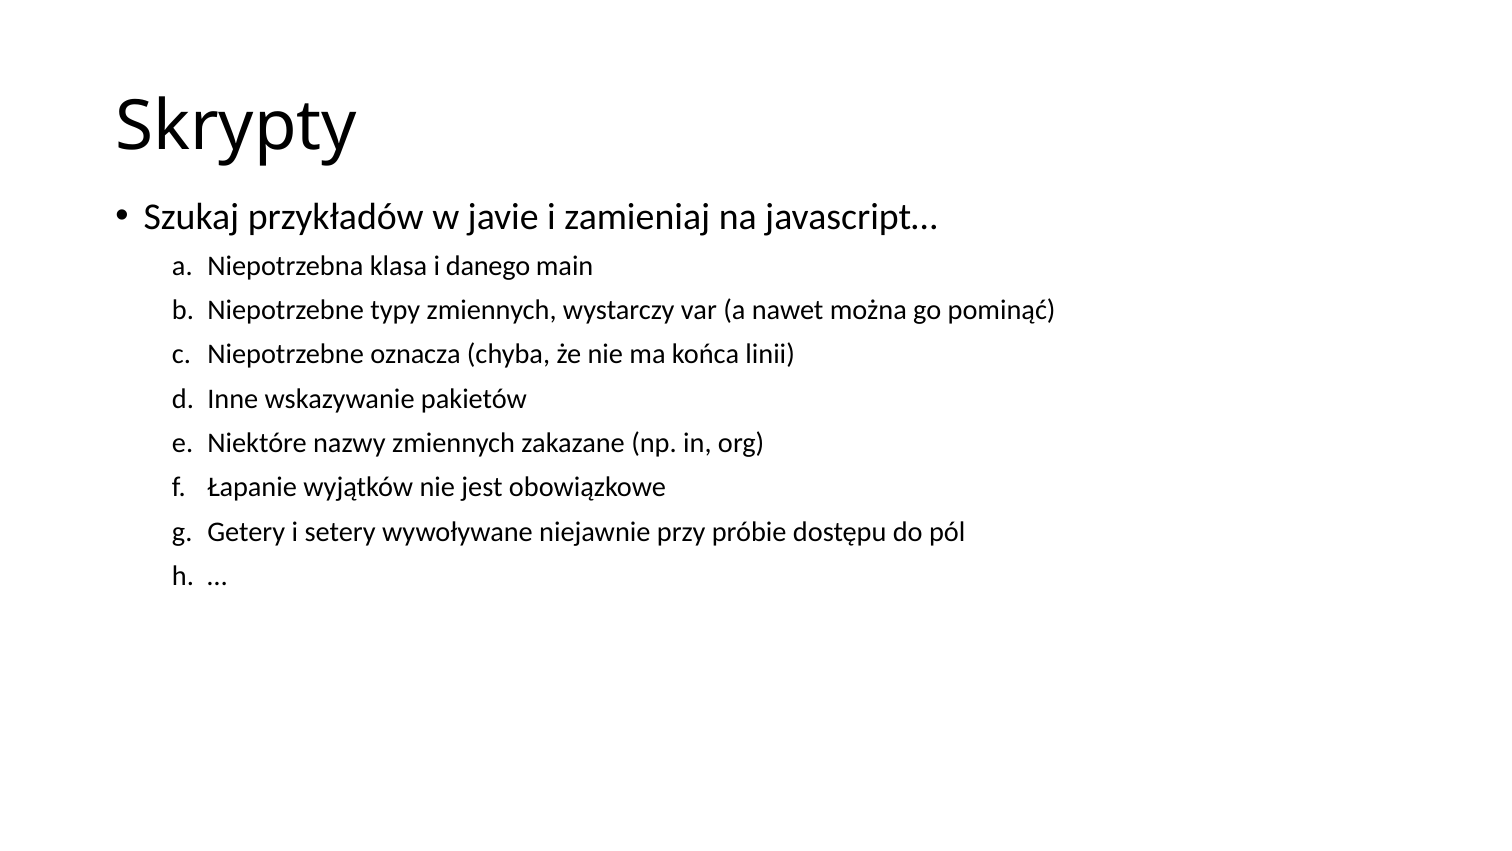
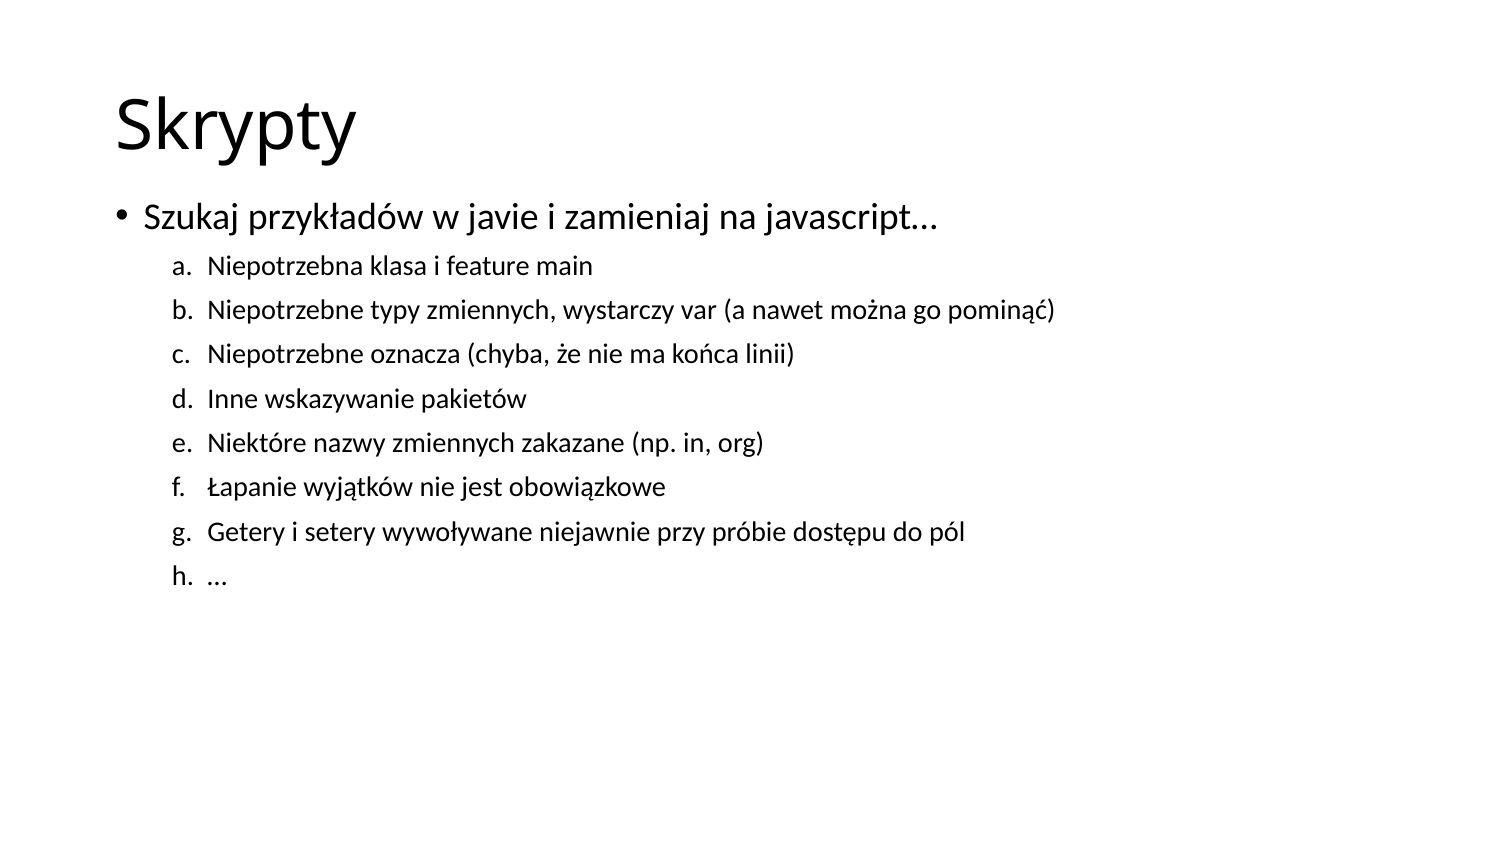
danego: danego -> feature (488, 266)
